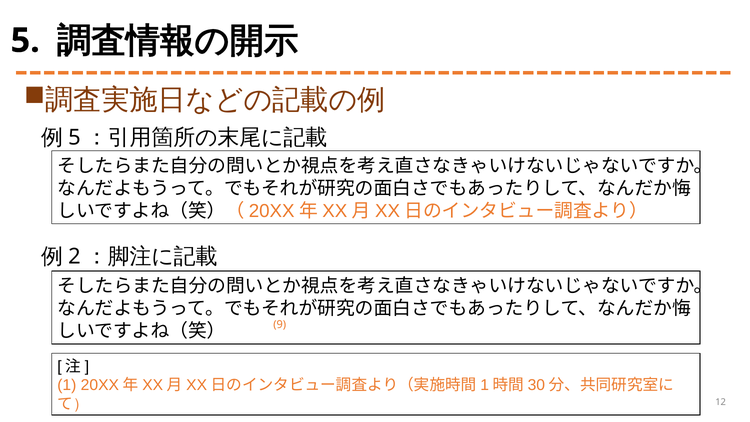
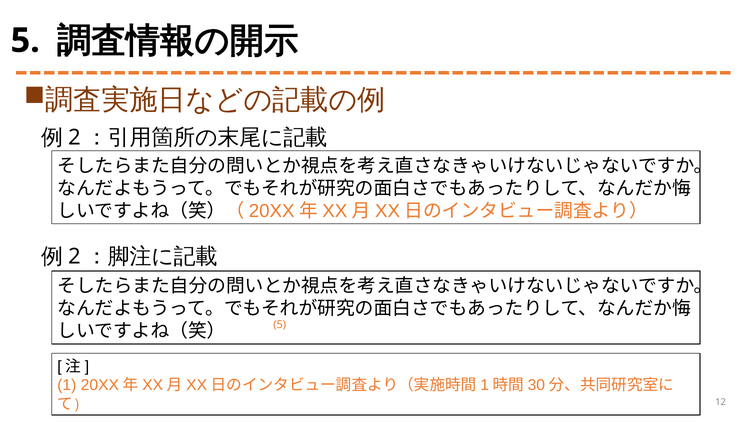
5: 5 -> 2 (74, 137)
9: 9 -> 5 (280, 325)
